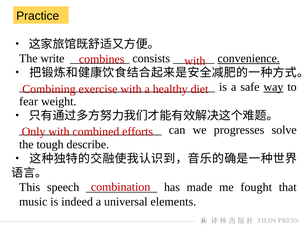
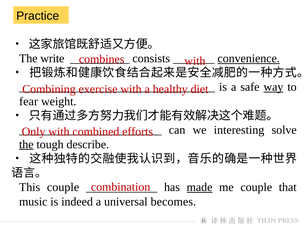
progresses: progresses -> interesting (239, 130)
the underline: none -> present (26, 144)
This speech: speech -> couple (63, 187)
made underline: none -> present (200, 187)
me fought: fought -> couple (256, 187)
elements: elements -> becomes (173, 201)
